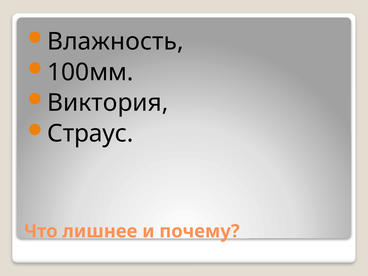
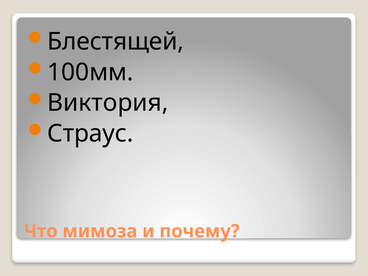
Влажность: Влажность -> Блестящей (116, 41)
лишнее: лишнее -> мимоза (100, 231)
